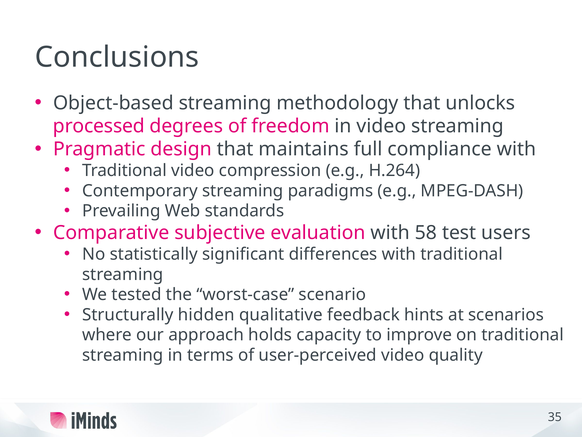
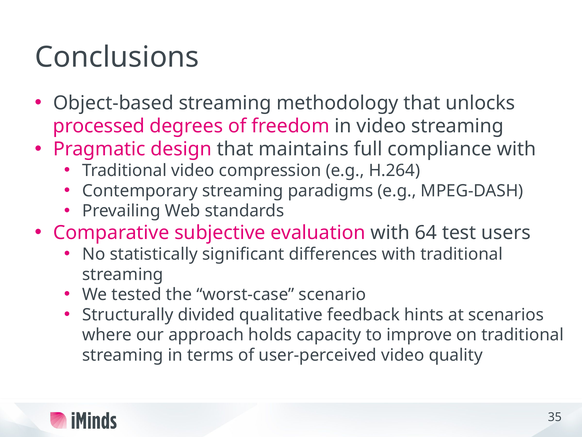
58: 58 -> 64 (426, 233)
hidden: hidden -> divided (206, 314)
